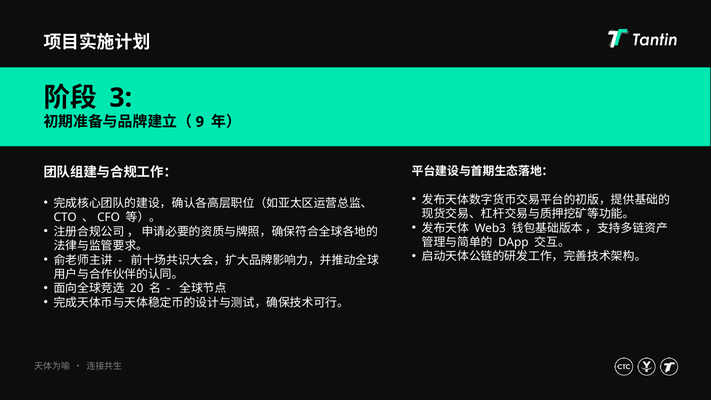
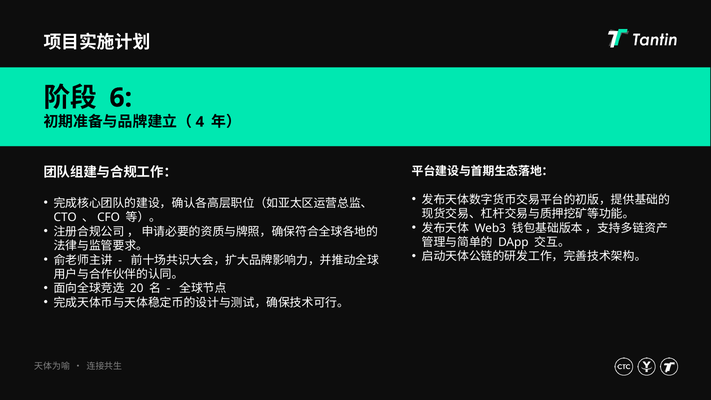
3: 3 -> 6 (121, 98)
9: 9 -> 4 (200, 122)
